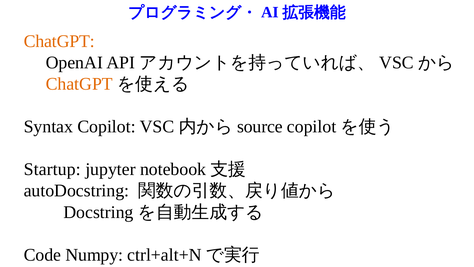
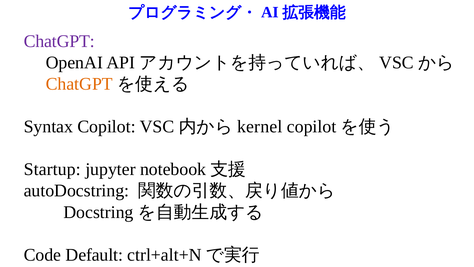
ChatGPT colour: orange -> purple (59, 41)
source: source -> kernel (260, 127)
Numpy: Numpy -> Default (94, 254)
